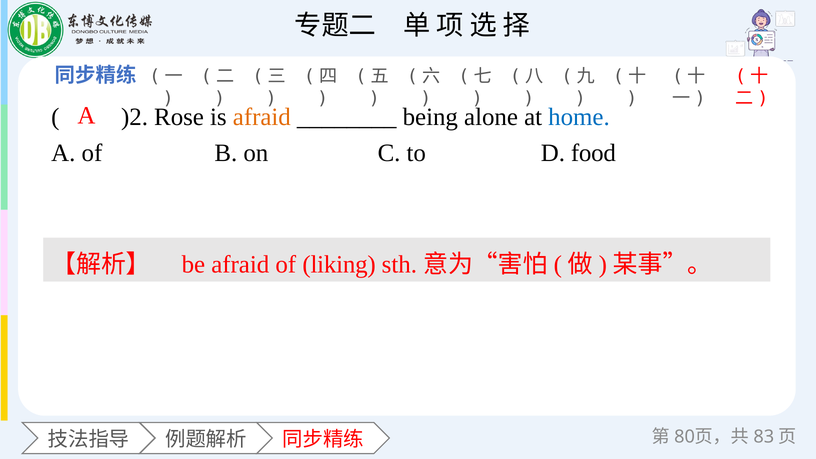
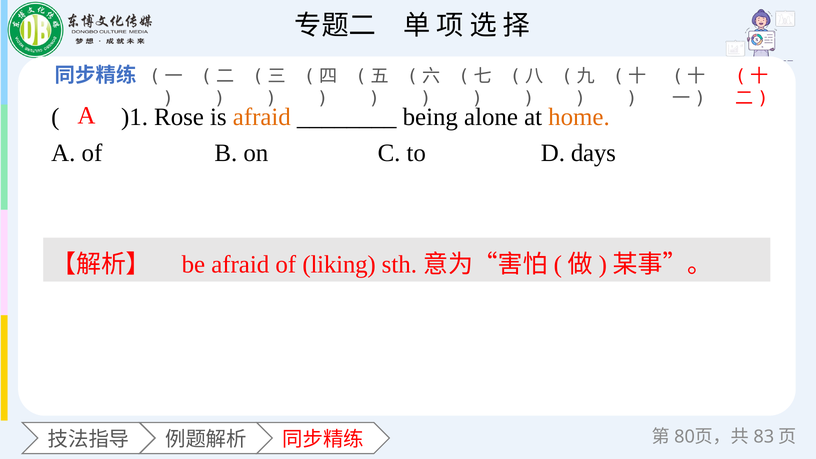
)2: )2 -> )1 (135, 117)
home colour: blue -> orange (579, 117)
food: food -> days (593, 153)
